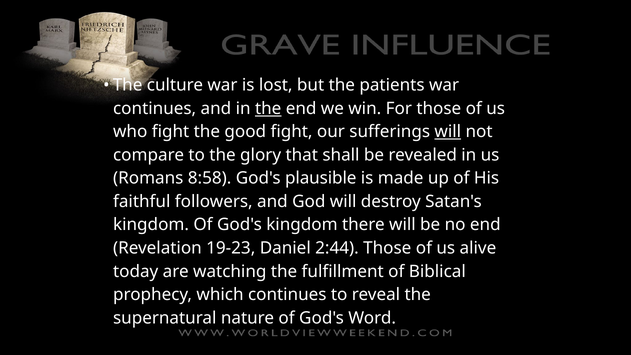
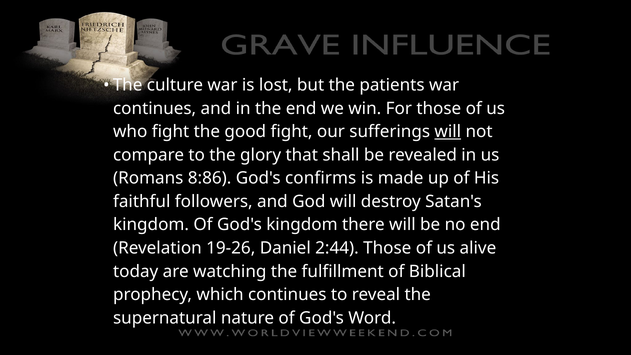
the underline: present -> none (268, 108)
8:58: 8:58 -> 8:86 (210, 178)
plausible: plausible -> confirms (321, 178)
19-23: 19-23 -> 19-26 (231, 248)
